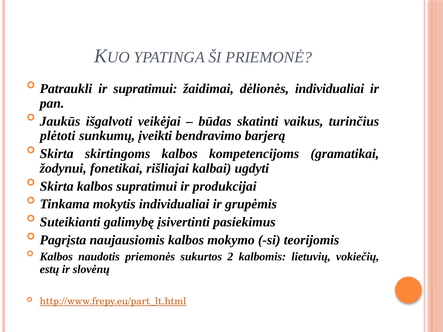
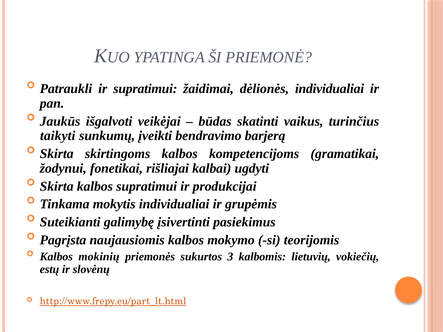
plėtoti: plėtoti -> taikyti (58, 136)
naudotis: naudotis -> mokinių (99, 257)
2: 2 -> 3 (230, 257)
